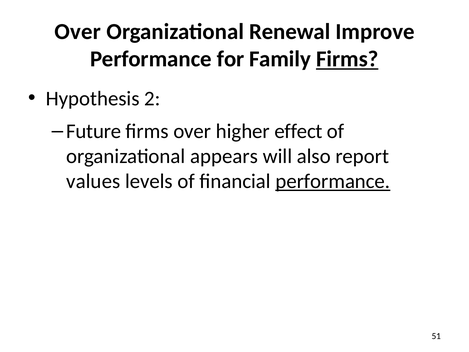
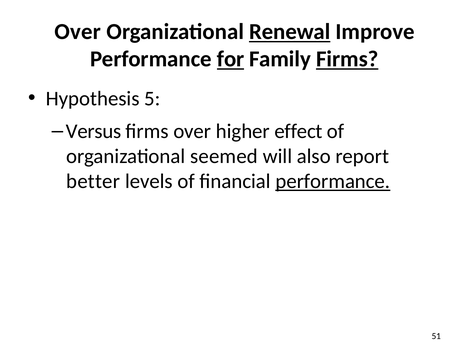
Renewal underline: none -> present (290, 32)
for underline: none -> present (231, 59)
2: 2 -> 5 (152, 98)
Future: Future -> Versus (94, 131)
appears: appears -> seemed (224, 156)
values: values -> better (93, 181)
